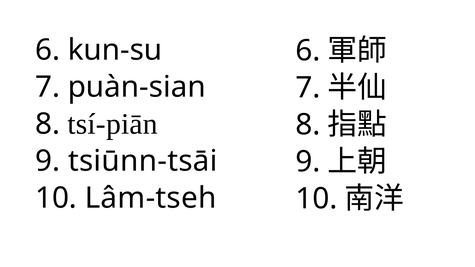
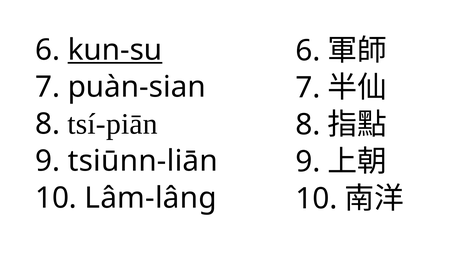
kun-su underline: none -> present (115, 50)
tsiūnn-tsāi: tsiūnn-tsāi -> tsiūnn-liān (143, 161)
Lâm-tseh: Lâm-tseh -> Lâm-lâng (151, 198)
